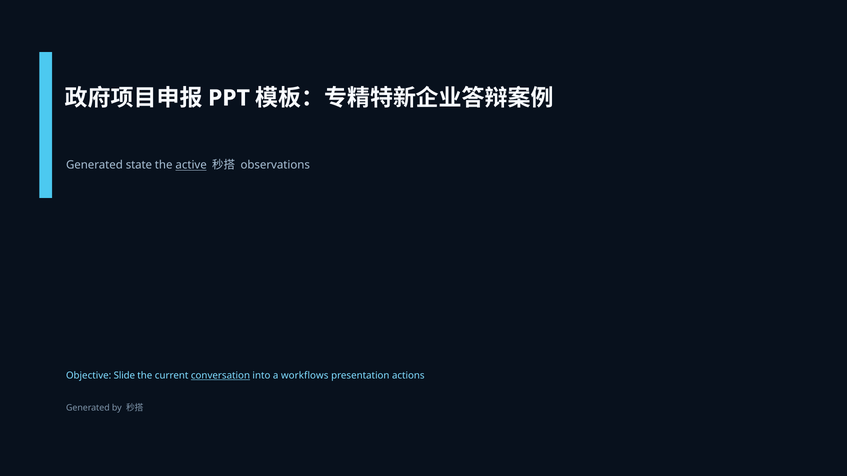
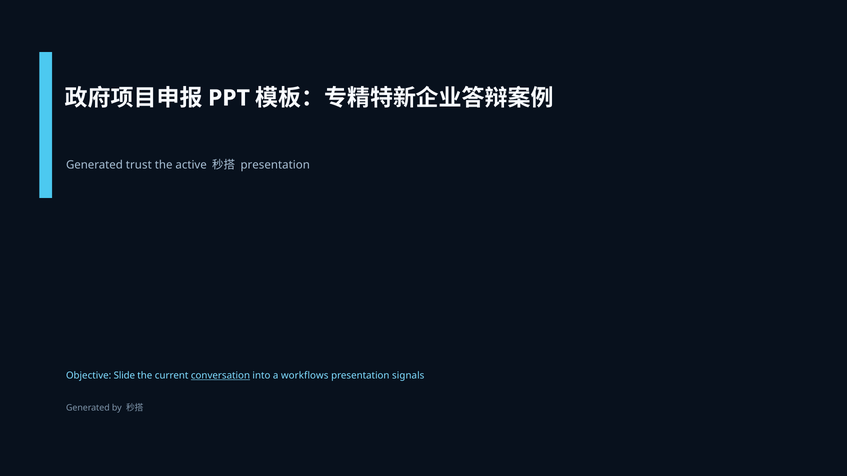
state: state -> trust (139, 165)
active underline: present -> none (191, 165)
observations: observations -> presentation (275, 165)
actions: actions -> signals (408, 376)
